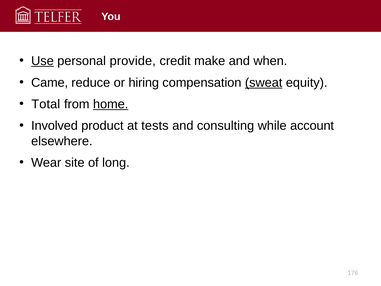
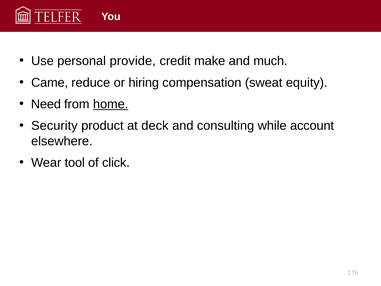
Use underline: present -> none (42, 61)
when: when -> much (270, 61)
sweat underline: present -> none (264, 83)
Total: Total -> Need (46, 104)
Involved: Involved -> Security (54, 126)
tests: tests -> deck (155, 126)
site: site -> tool (75, 163)
long: long -> click (116, 163)
